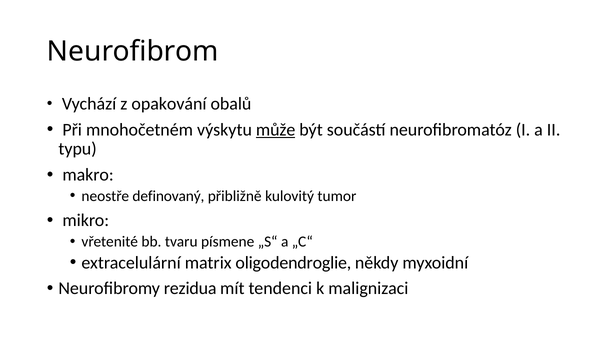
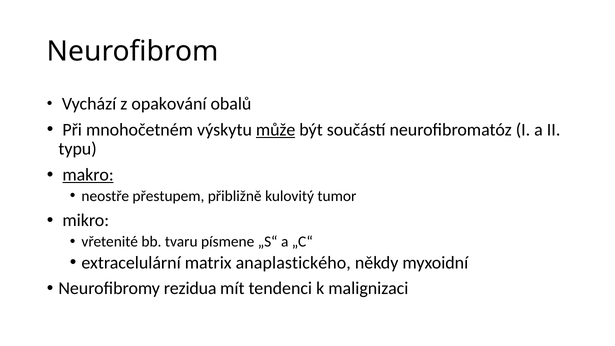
makro underline: none -> present (88, 175)
definovaný: definovaný -> přestupem (168, 196)
oligodendroglie: oligodendroglie -> anaplastického (293, 263)
